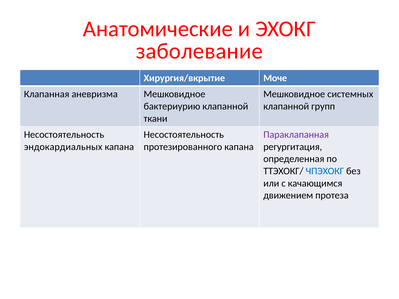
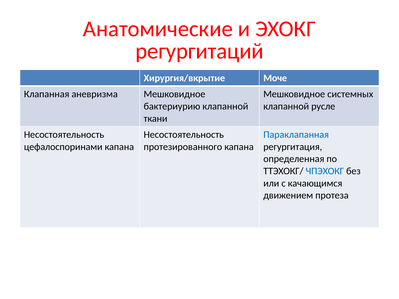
заболевание: заболевание -> регургитаций (199, 51)
групп: групп -> русле (323, 106)
Параклапанная colour: purple -> blue (296, 135)
эндокардиальных: эндокардиальных -> цефалоспоринами (63, 147)
